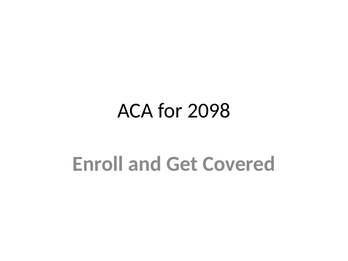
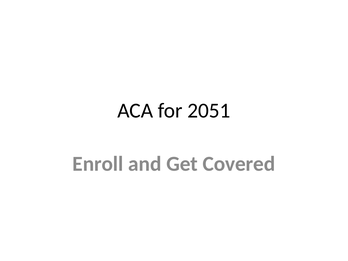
2098: 2098 -> 2051 (209, 111)
